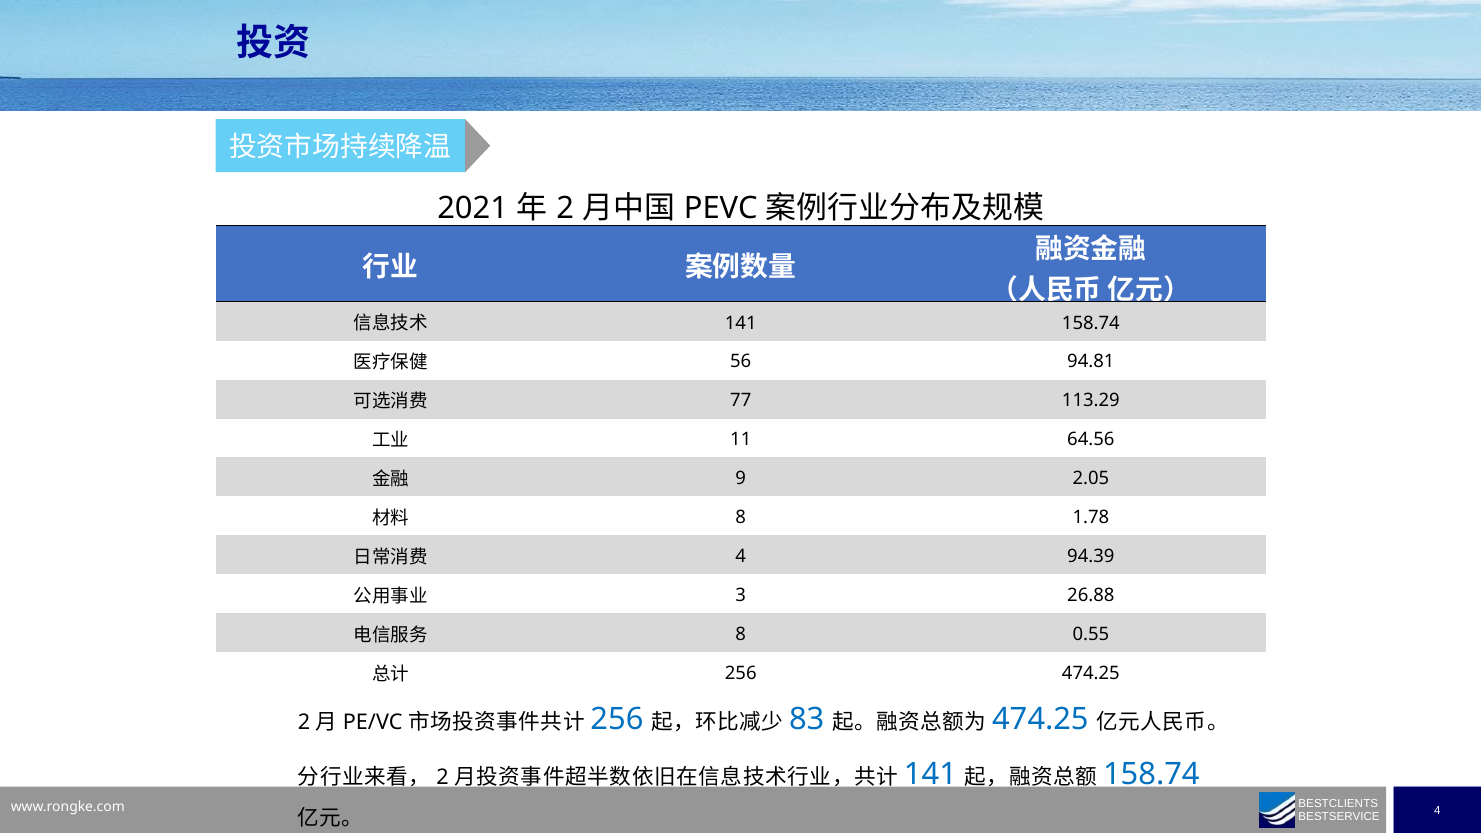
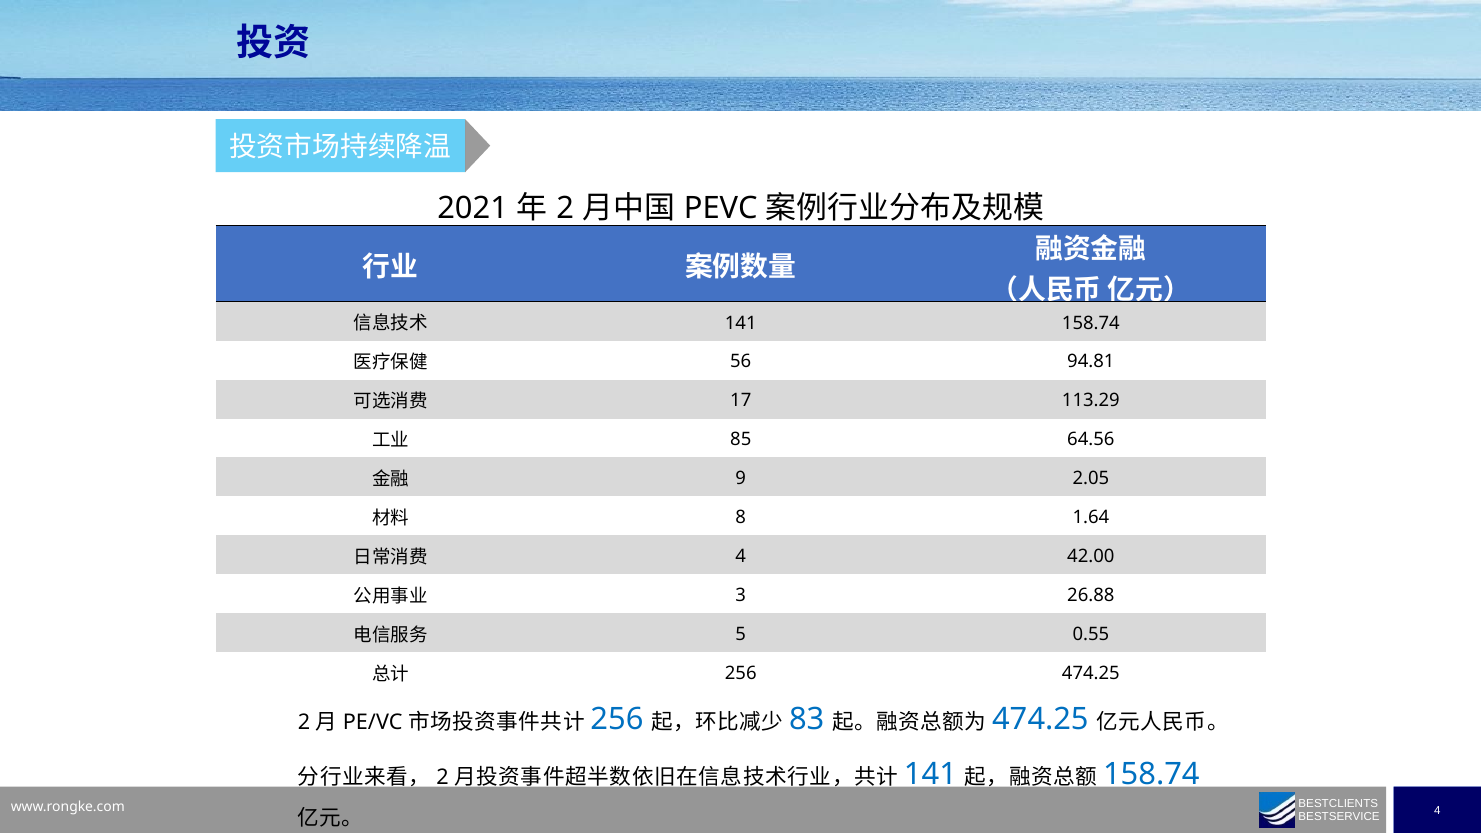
77: 77 -> 17 (741, 401)
11: 11 -> 85 (741, 440)
1.78: 1.78 -> 1.64 (1091, 518)
94.39: 94.39 -> 42.00 (1091, 556)
8: 8 -> 5 (741, 634)
